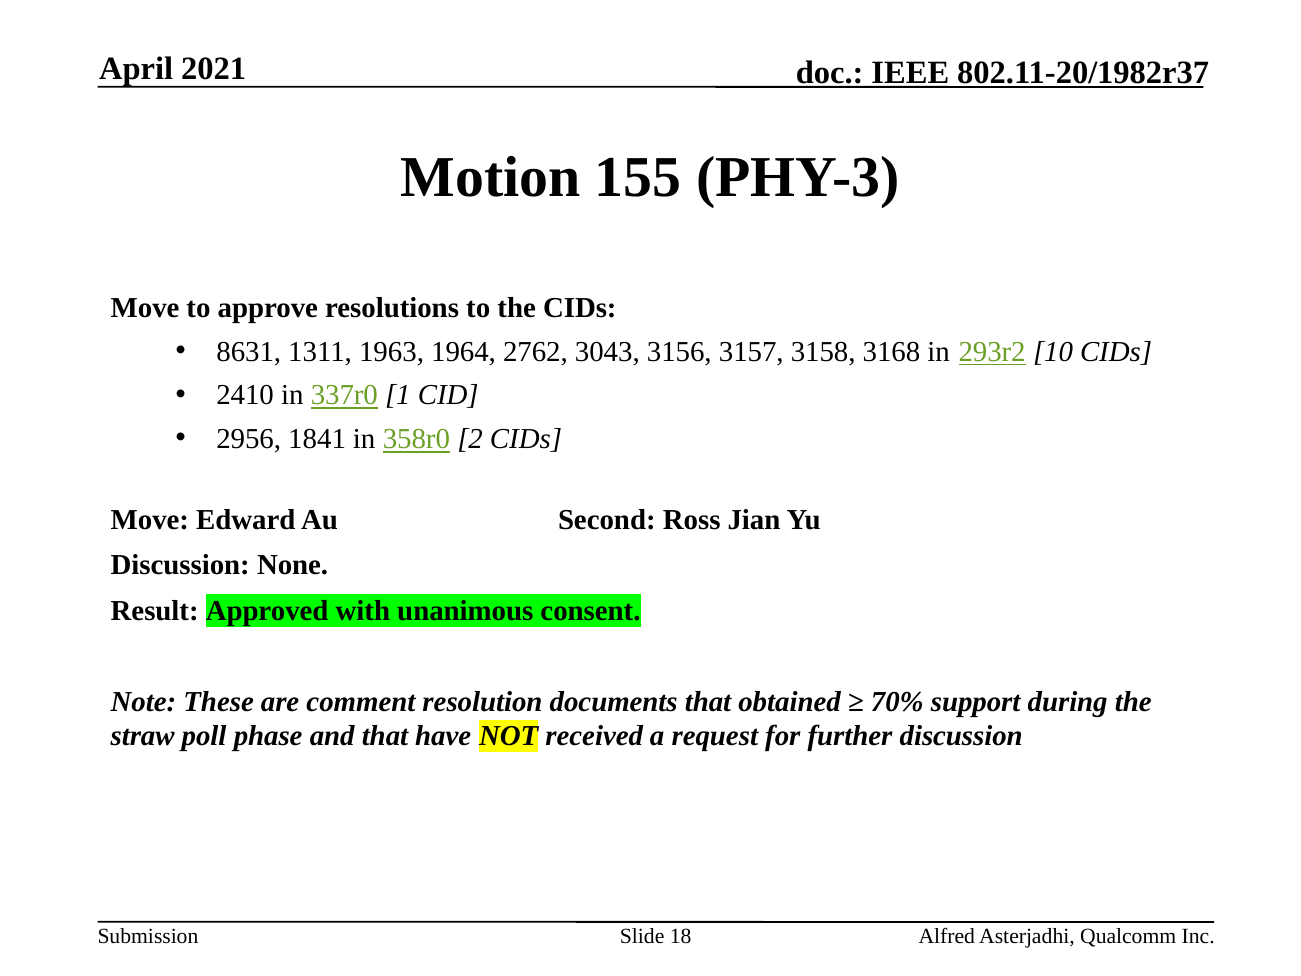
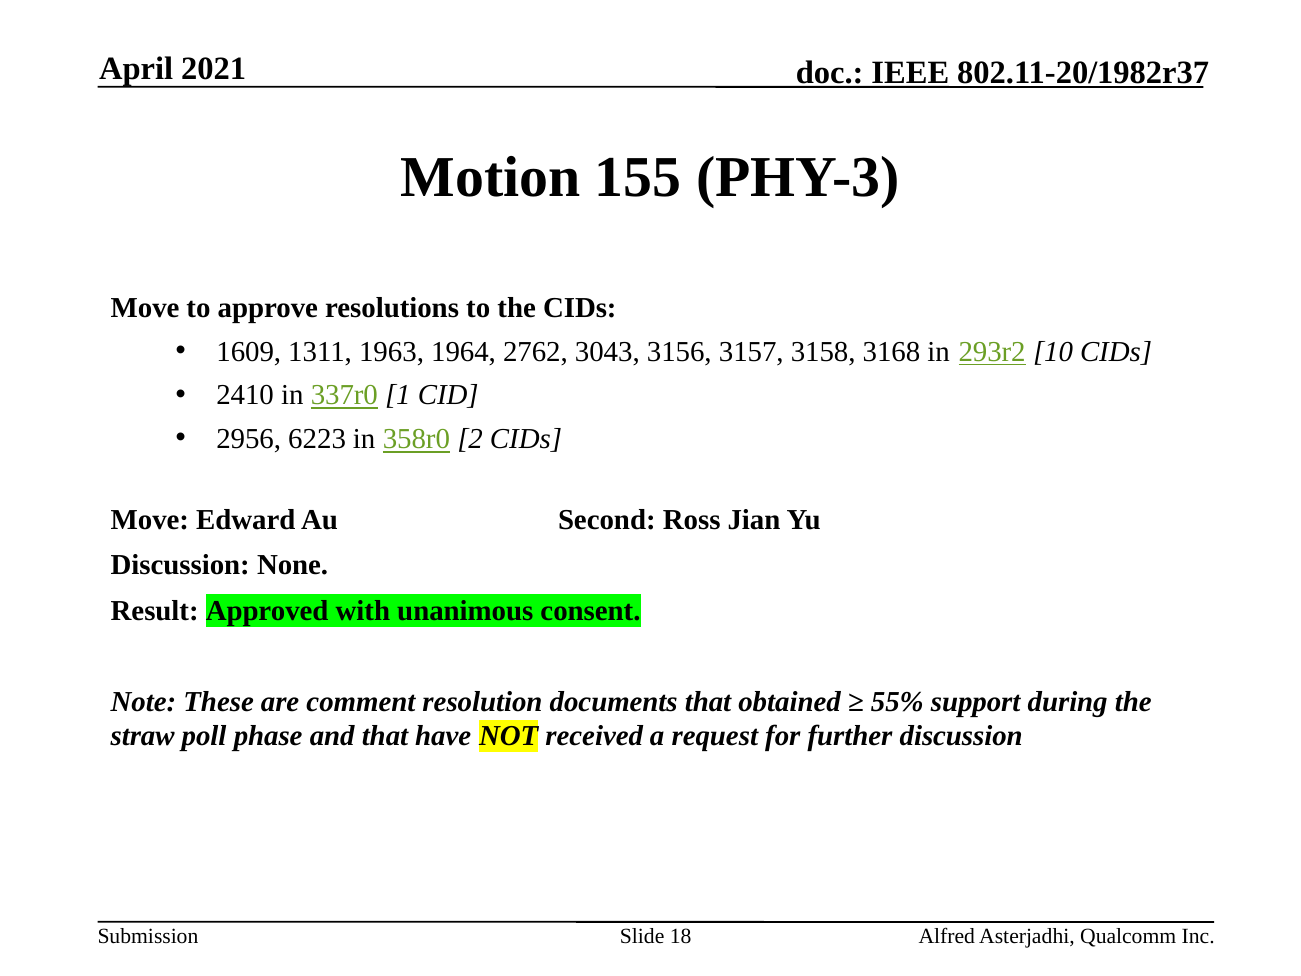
8631: 8631 -> 1609 (249, 351)
1841: 1841 -> 6223 (317, 439)
70%: 70% -> 55% (897, 702)
